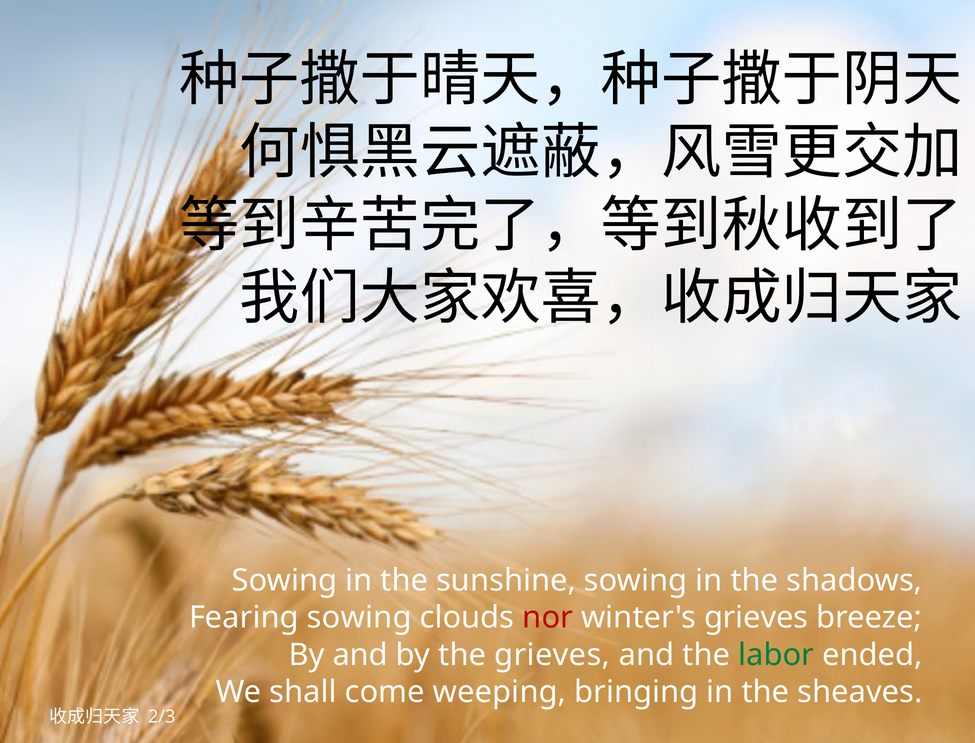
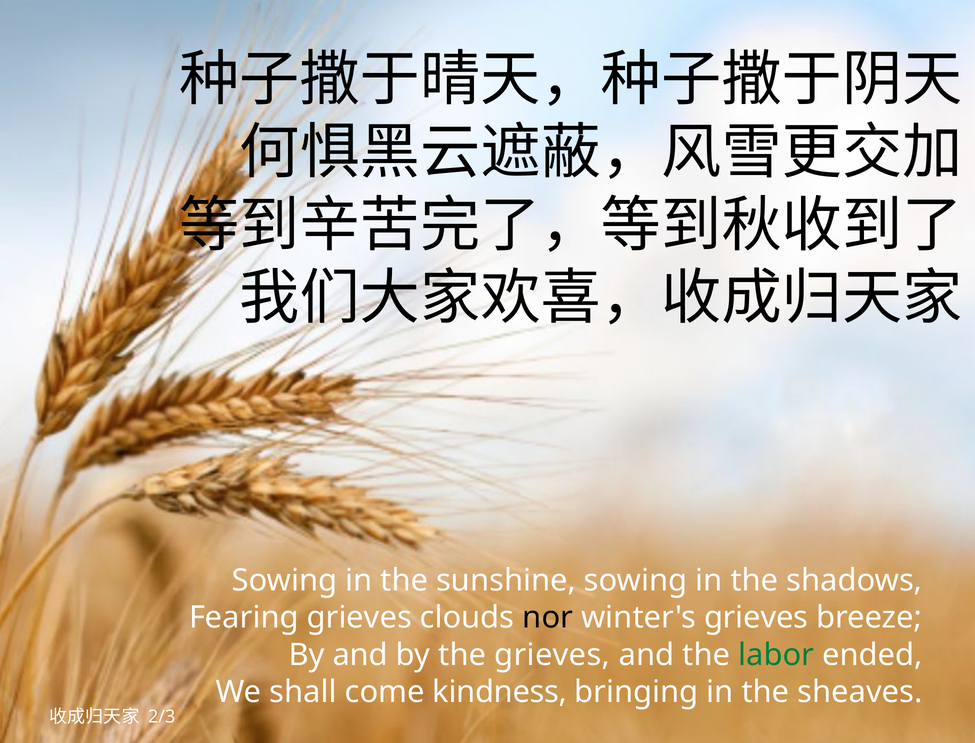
Fearing sowing: sowing -> grieves (359, 618)
nor colour: red -> black (548, 618)
weeping: weeping -> kindness (500, 692)
